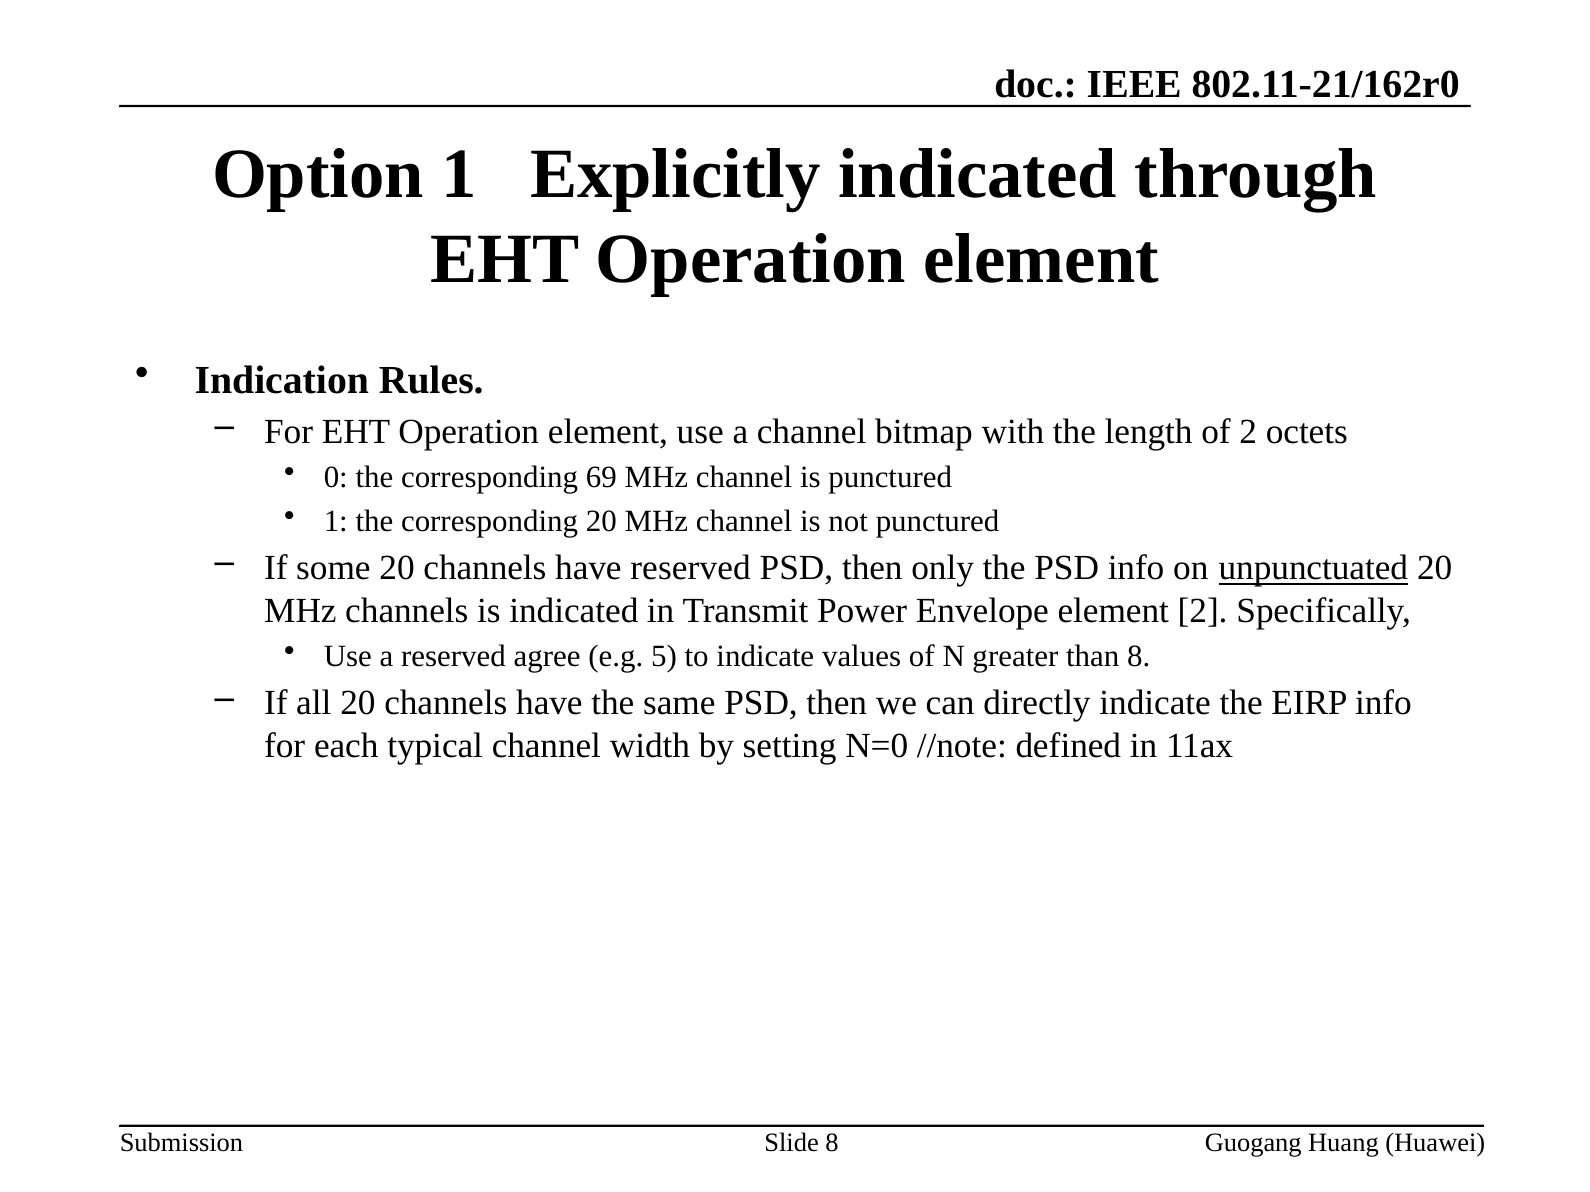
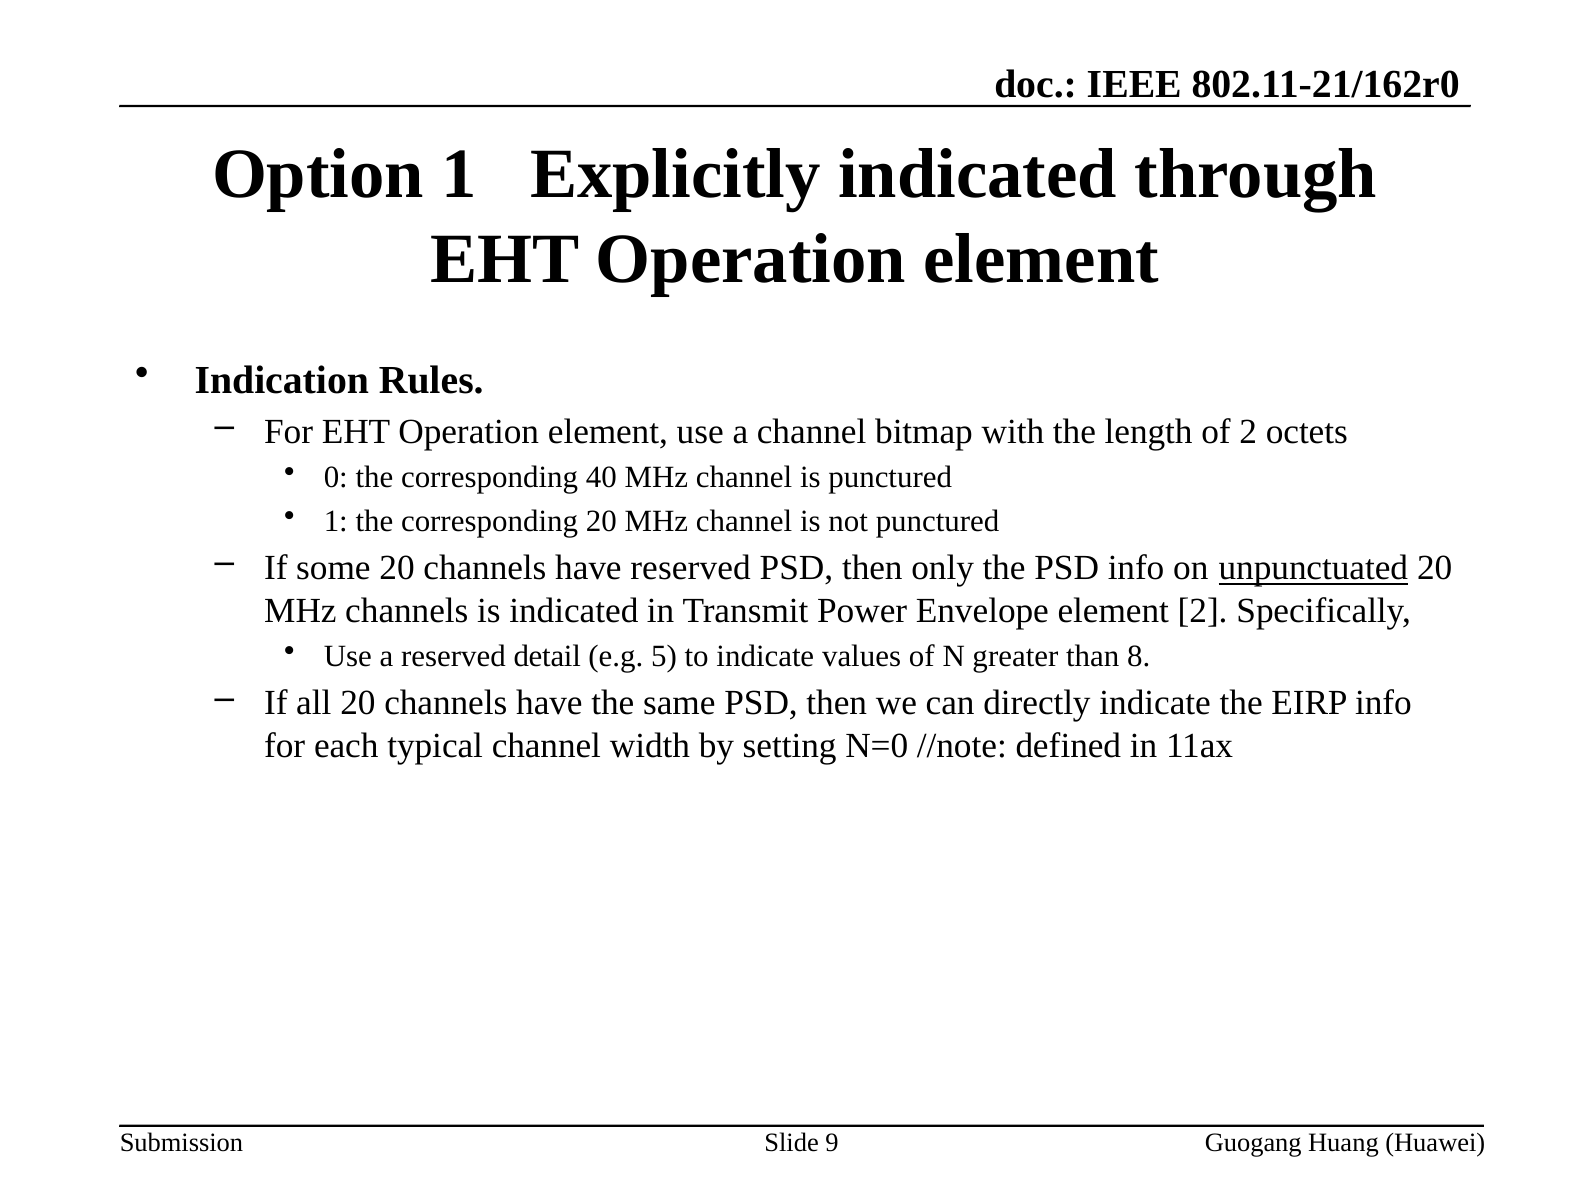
69: 69 -> 40 (601, 478)
agree: agree -> detail (547, 656)
Slide 8: 8 -> 9 (832, 1144)
